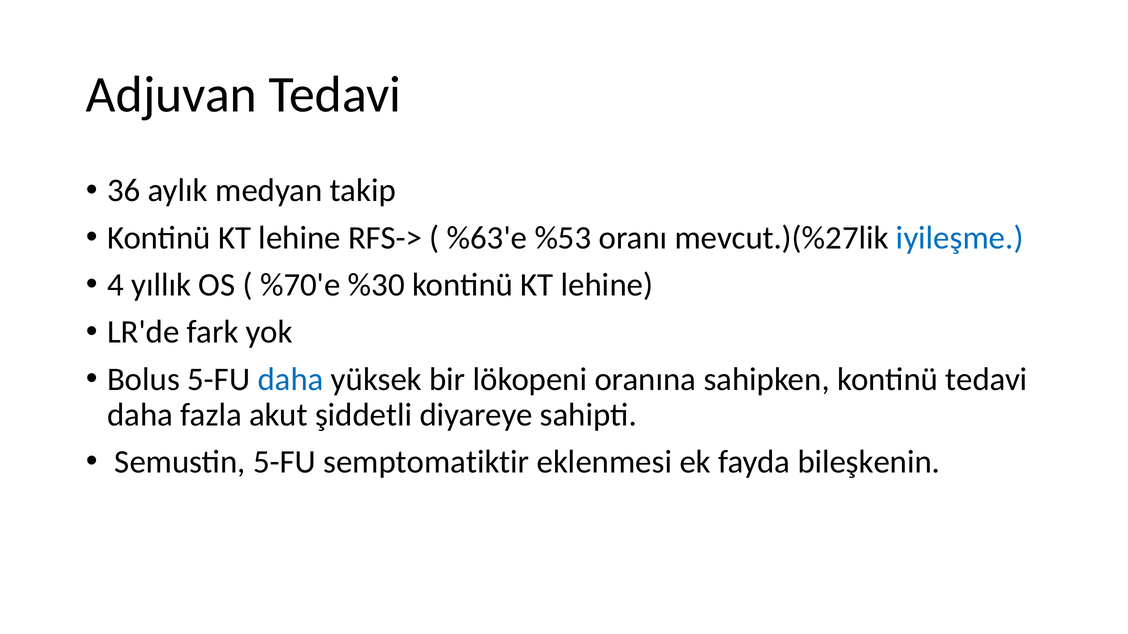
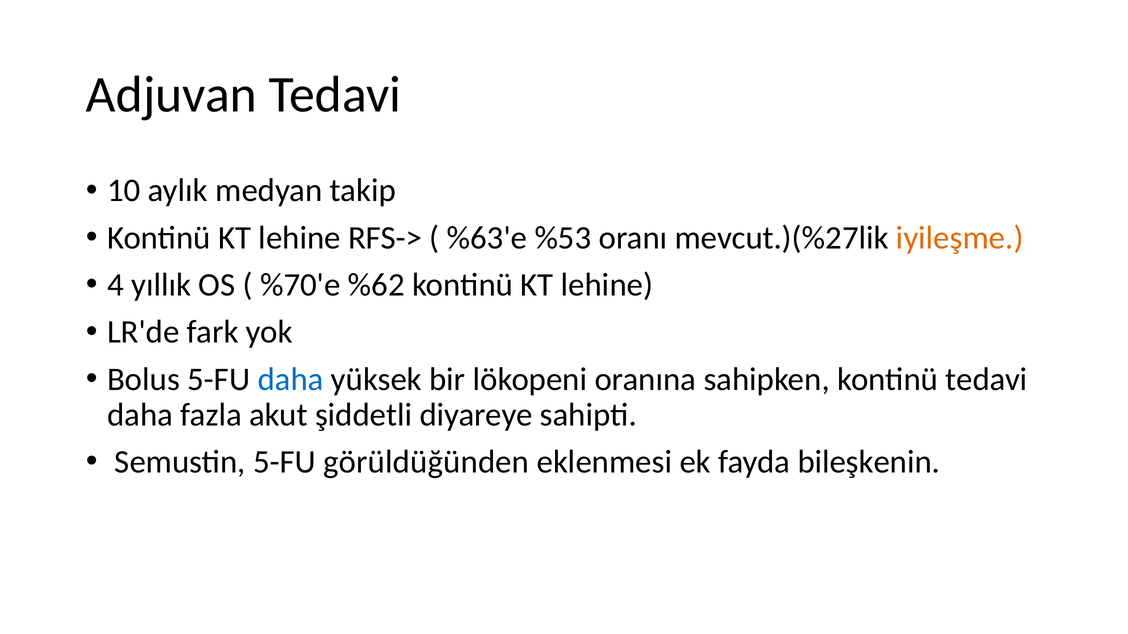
36: 36 -> 10 (124, 191)
iyileşme colour: blue -> orange (960, 238)
%30: %30 -> %62 (376, 285)
semptomatiktir: semptomatiktir -> görüldüğünden (426, 462)
